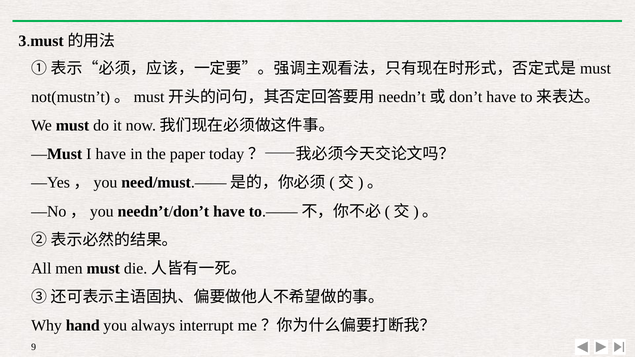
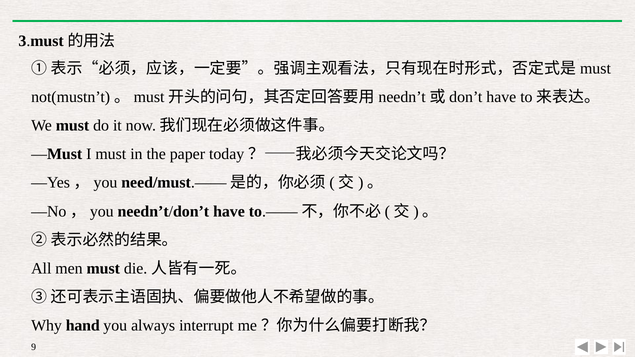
I have: have -> must (111, 154)
